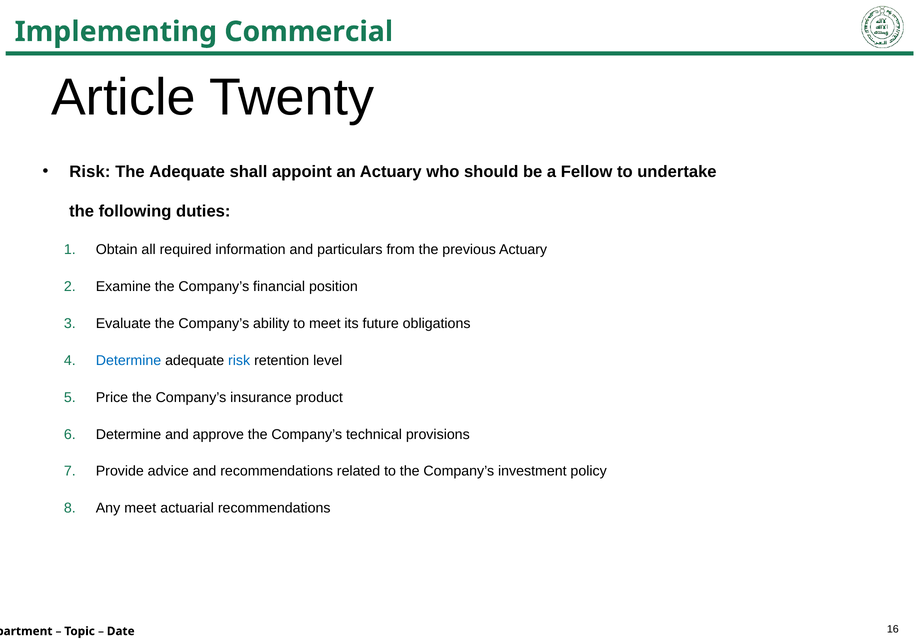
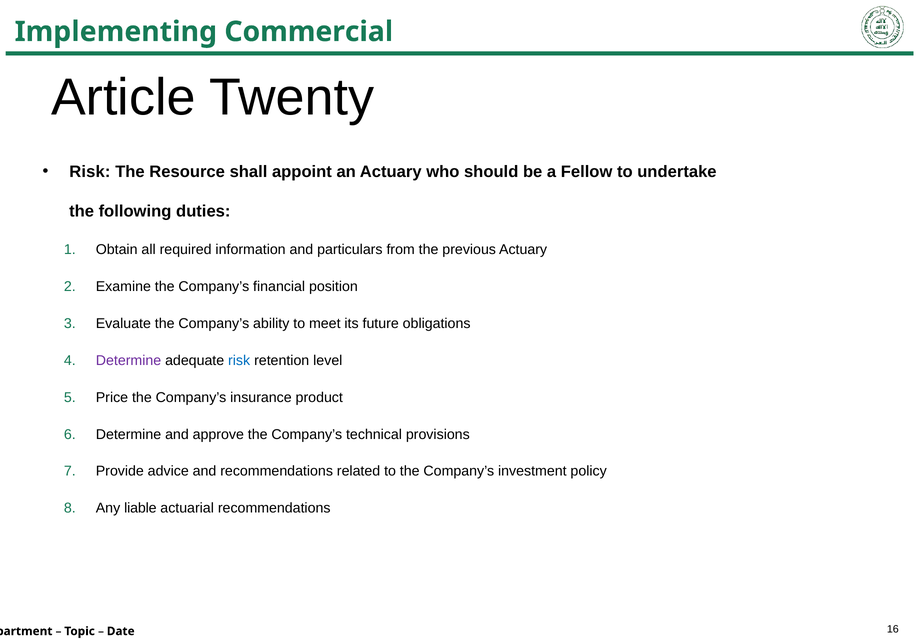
The Adequate: Adequate -> Resource (187, 172)
Determine colour: blue -> purple (129, 360)
Any meet: meet -> liable (140, 508)
